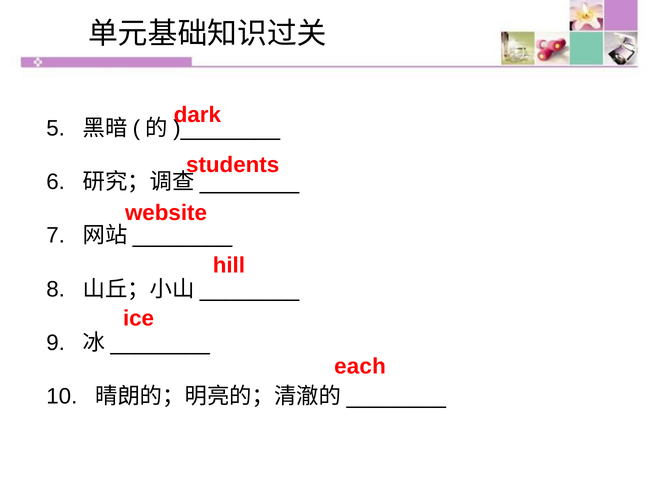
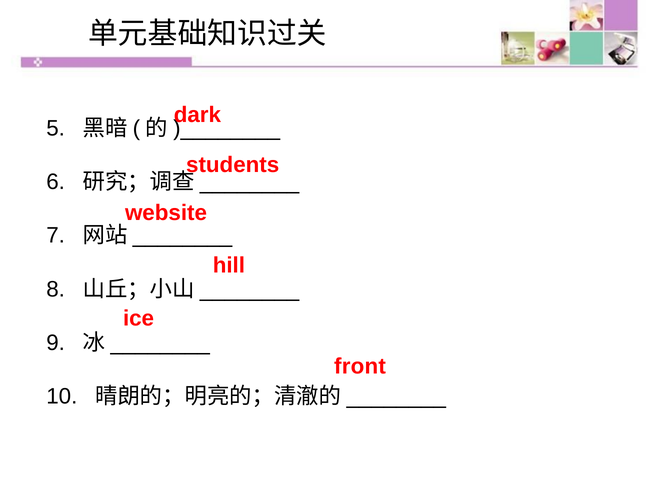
each: each -> front (360, 367)
